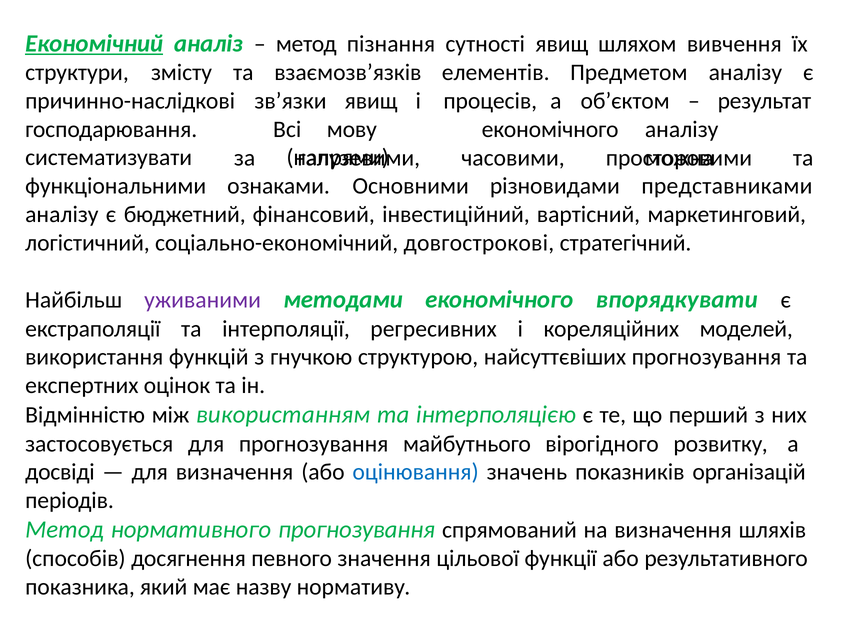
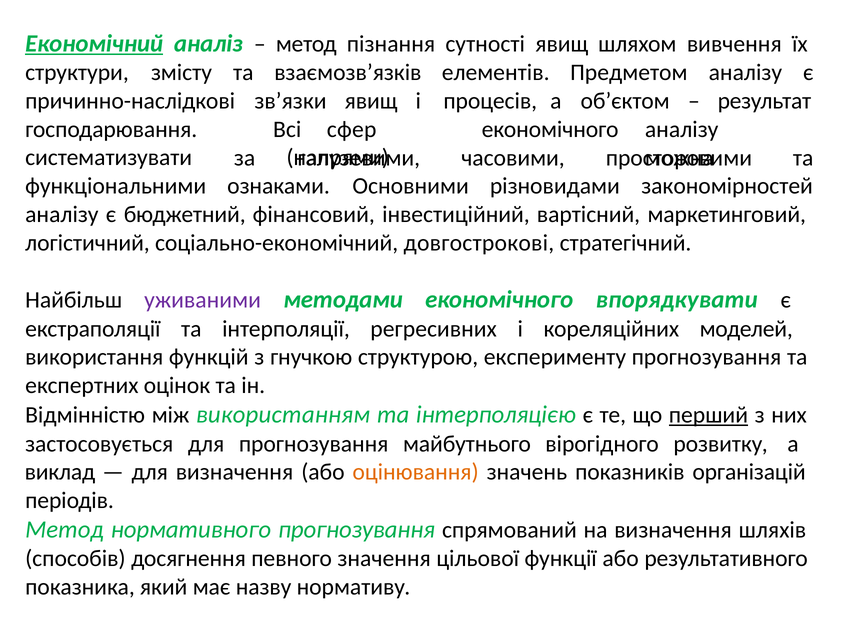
мову: мову -> сфер (352, 129)
представниками: представниками -> закономірностей (727, 186)
найсуттєвіших: найсуттєвіших -> експерименту (555, 357)
перший underline: none -> present (708, 415)
досвіді: досвіді -> виклад (60, 472)
оцінювання colour: blue -> orange (416, 472)
